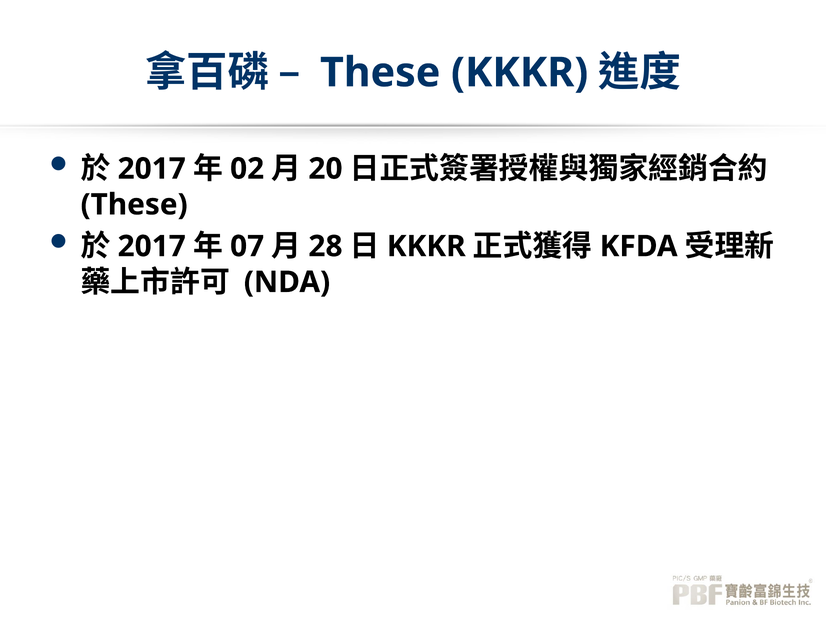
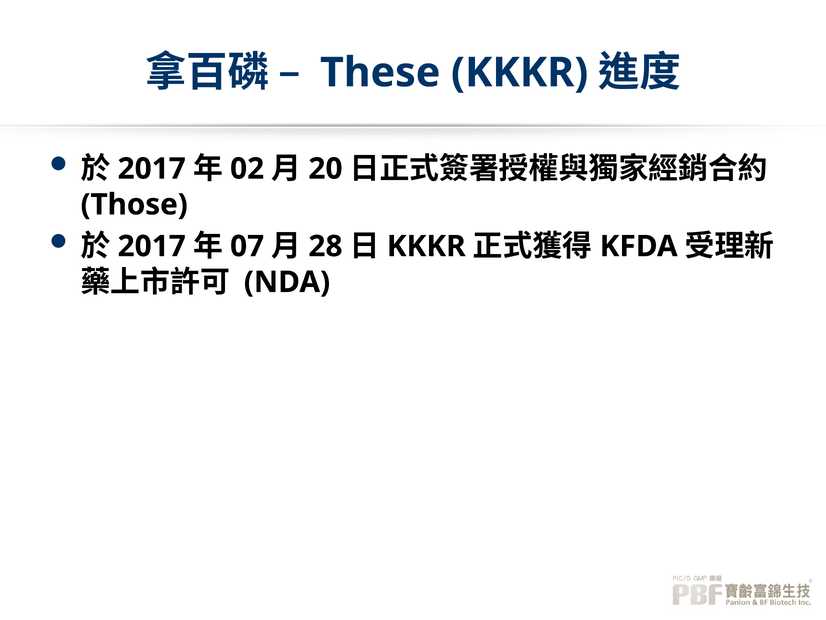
These: These -> Those (134, 204)
